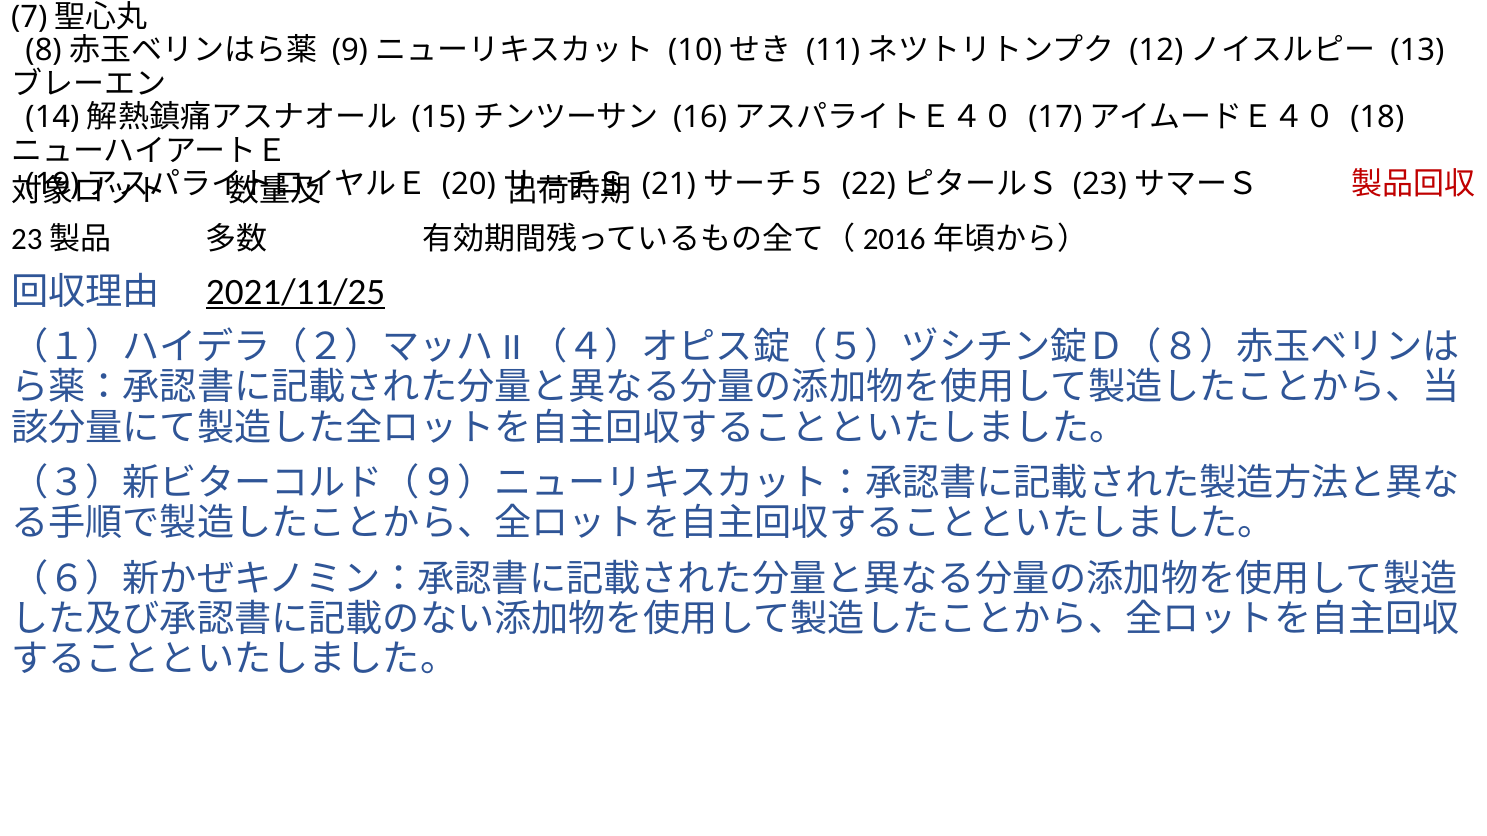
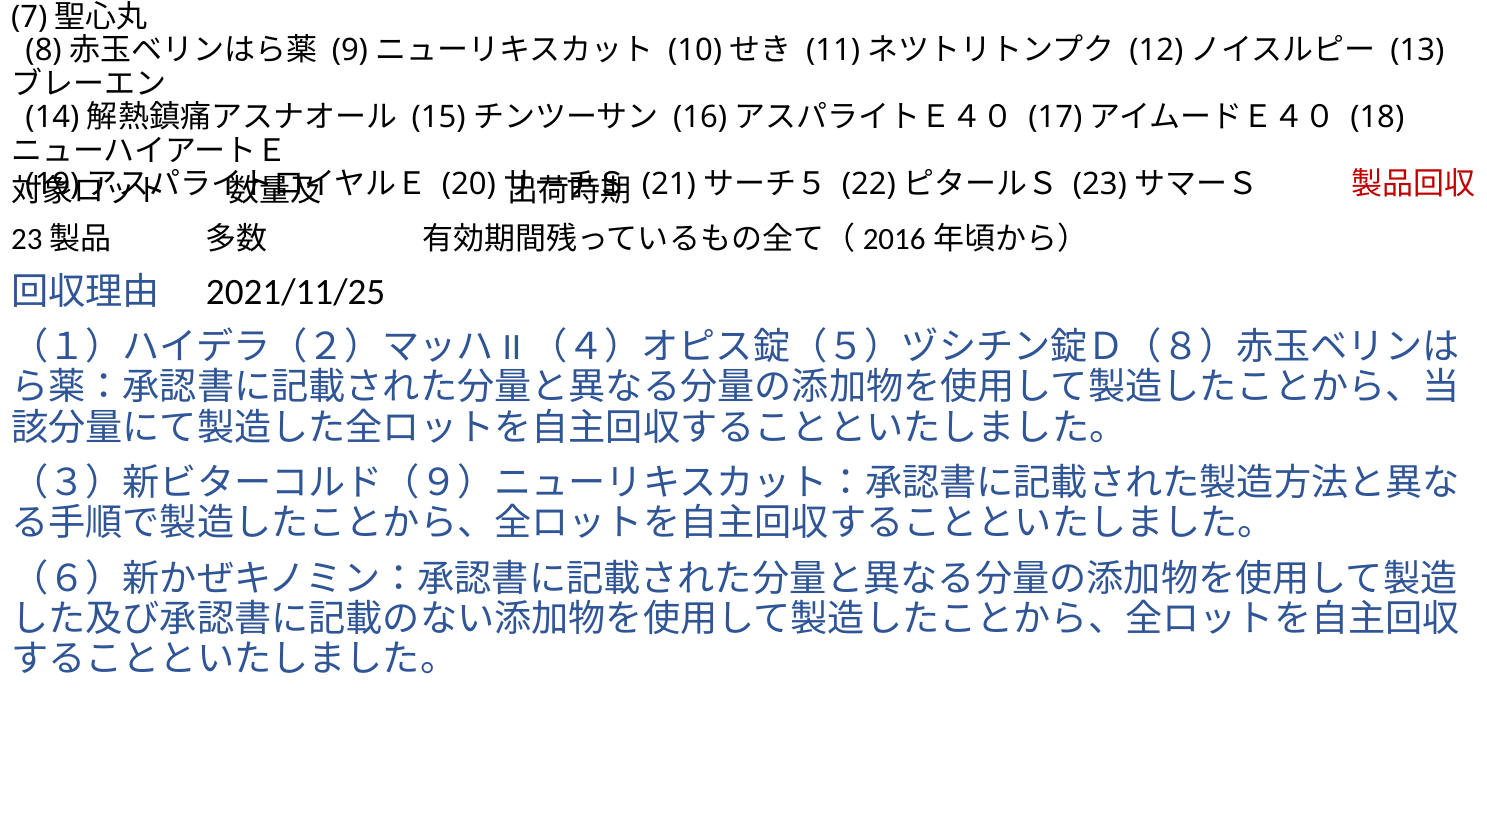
2021/11/25 underline: present -> none (296, 292)
